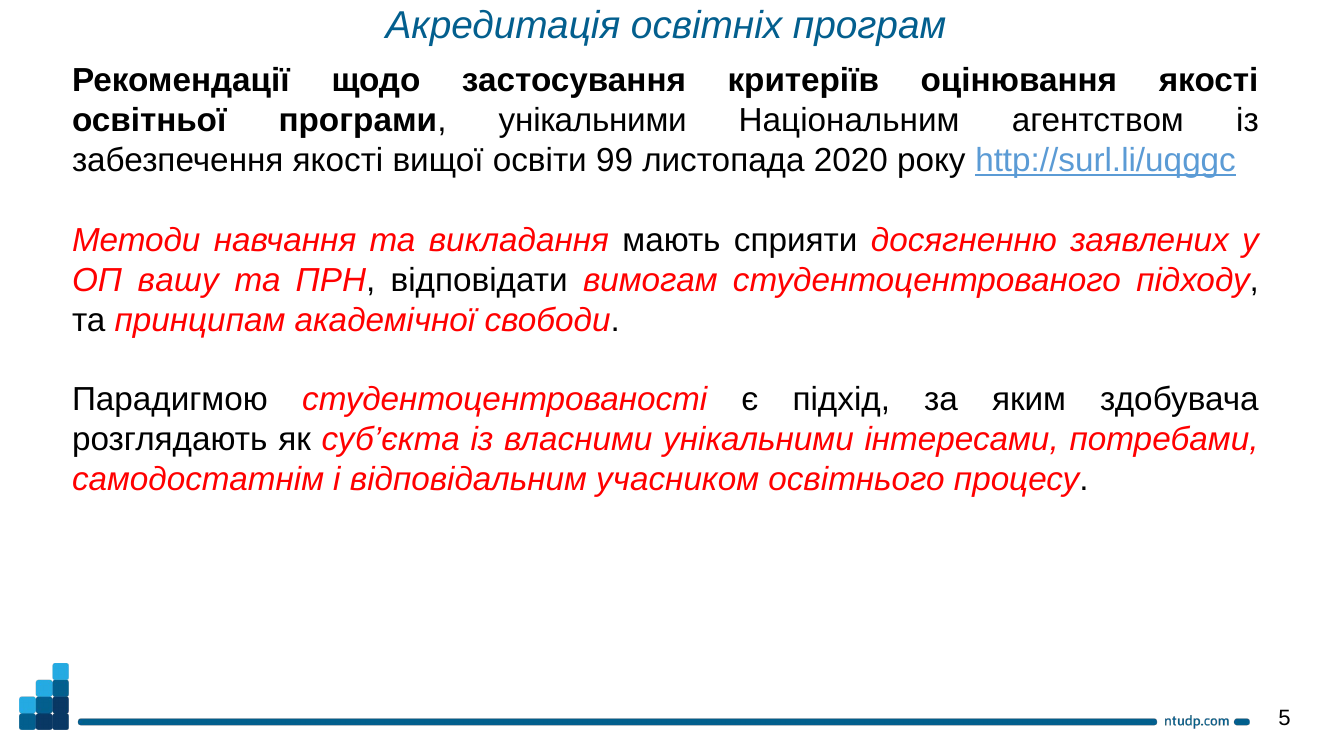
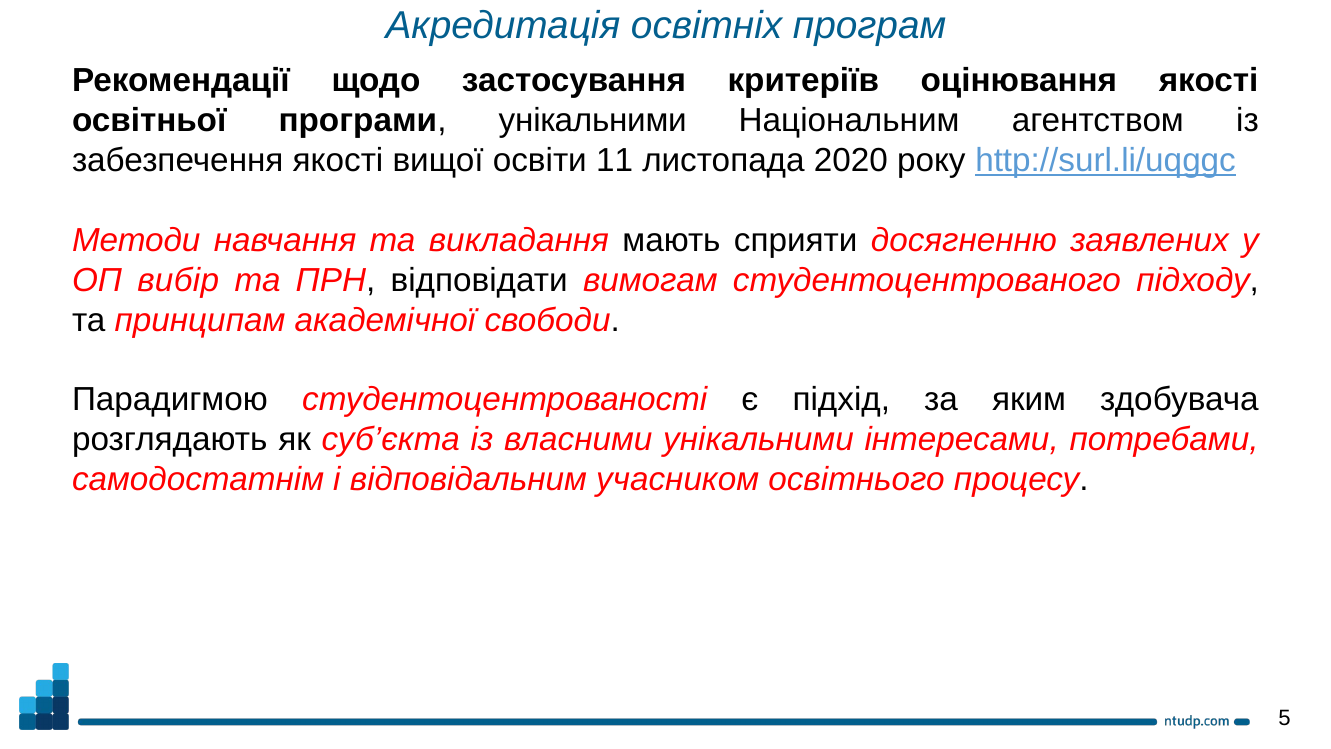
99: 99 -> 11 (615, 160)
вашу: вашу -> вибір (178, 280)
